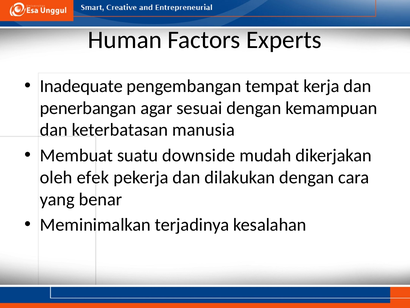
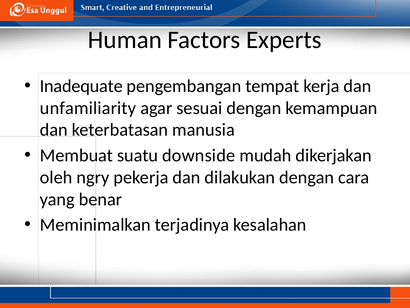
penerbangan: penerbangan -> unfamiliarity (88, 108)
efek: efek -> ngry (93, 177)
